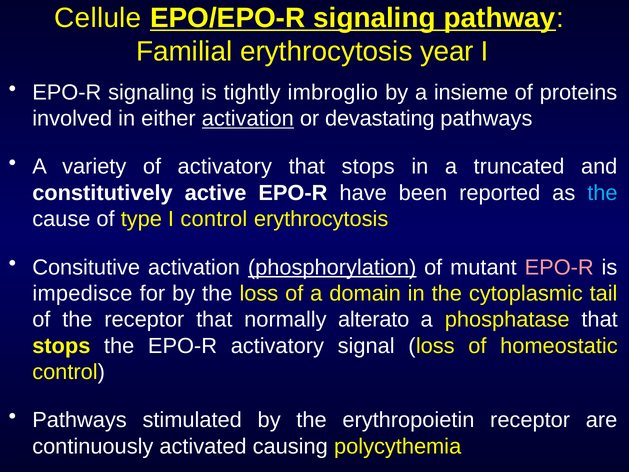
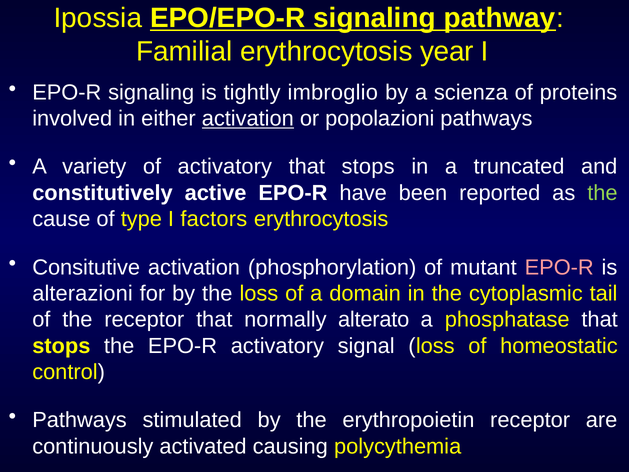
Cellule: Cellule -> Ipossia (98, 18)
insieme: insieme -> scienza (471, 92)
devastating: devastating -> popolazioni (380, 119)
the colour: light blue -> light green (602, 193)
I control: control -> factors (214, 219)
phosphorylation underline: present -> none (332, 267)
impedisce: impedisce -> alterazioni (83, 293)
